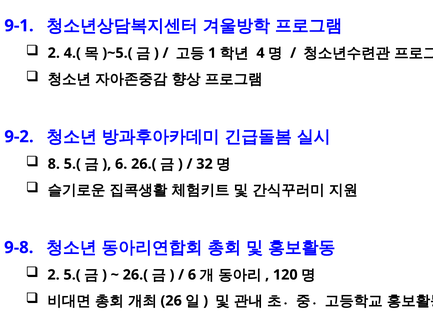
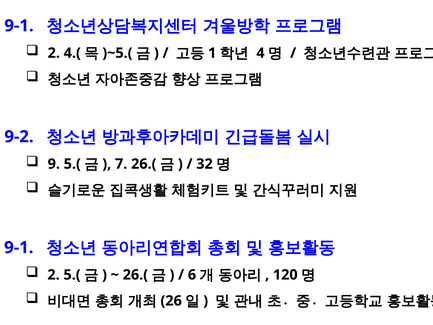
8: 8 -> 9 (54, 164)
6: 6 -> 7 (121, 164)
9-8: 9-8 -> 9-1 (19, 247)
